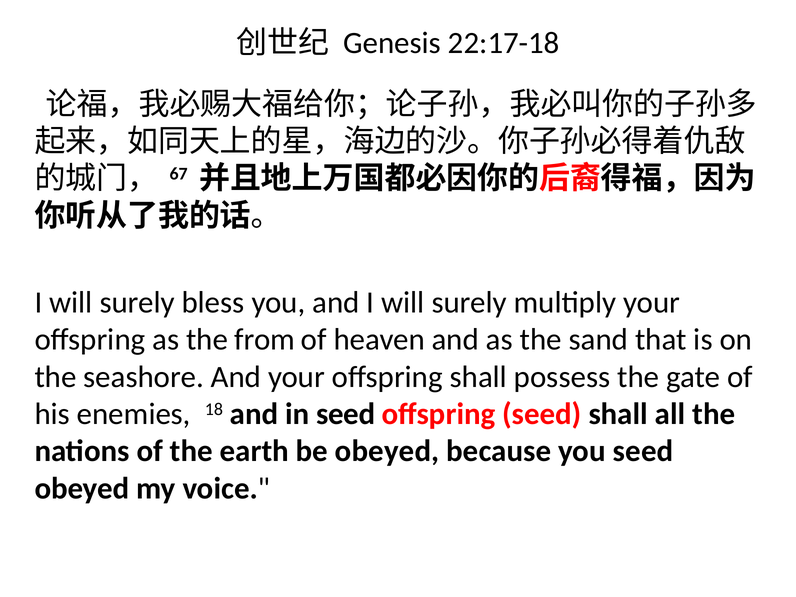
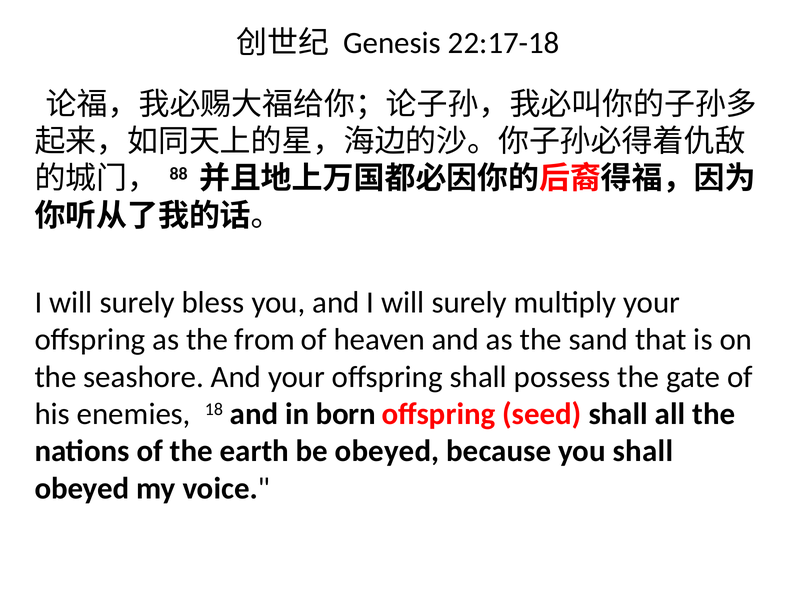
67: 67 -> 88 (179, 174)
in seed: seed -> born (346, 414)
you seed: seed -> shall (643, 451)
